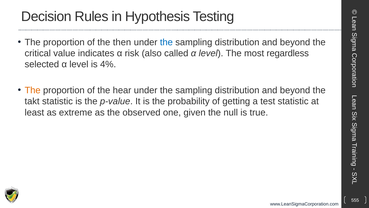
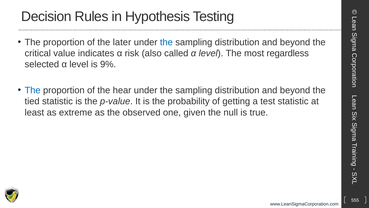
then: then -> later (122, 42)
4%: 4% -> 9% (108, 64)
The colour: orange -> blue (33, 90)
takt: takt -> tied (32, 101)
